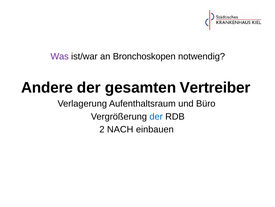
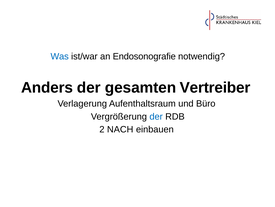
Was colour: purple -> blue (60, 56)
Bronchoskopen: Bronchoskopen -> Endosonografie (144, 56)
Andere: Andere -> Anders (47, 87)
